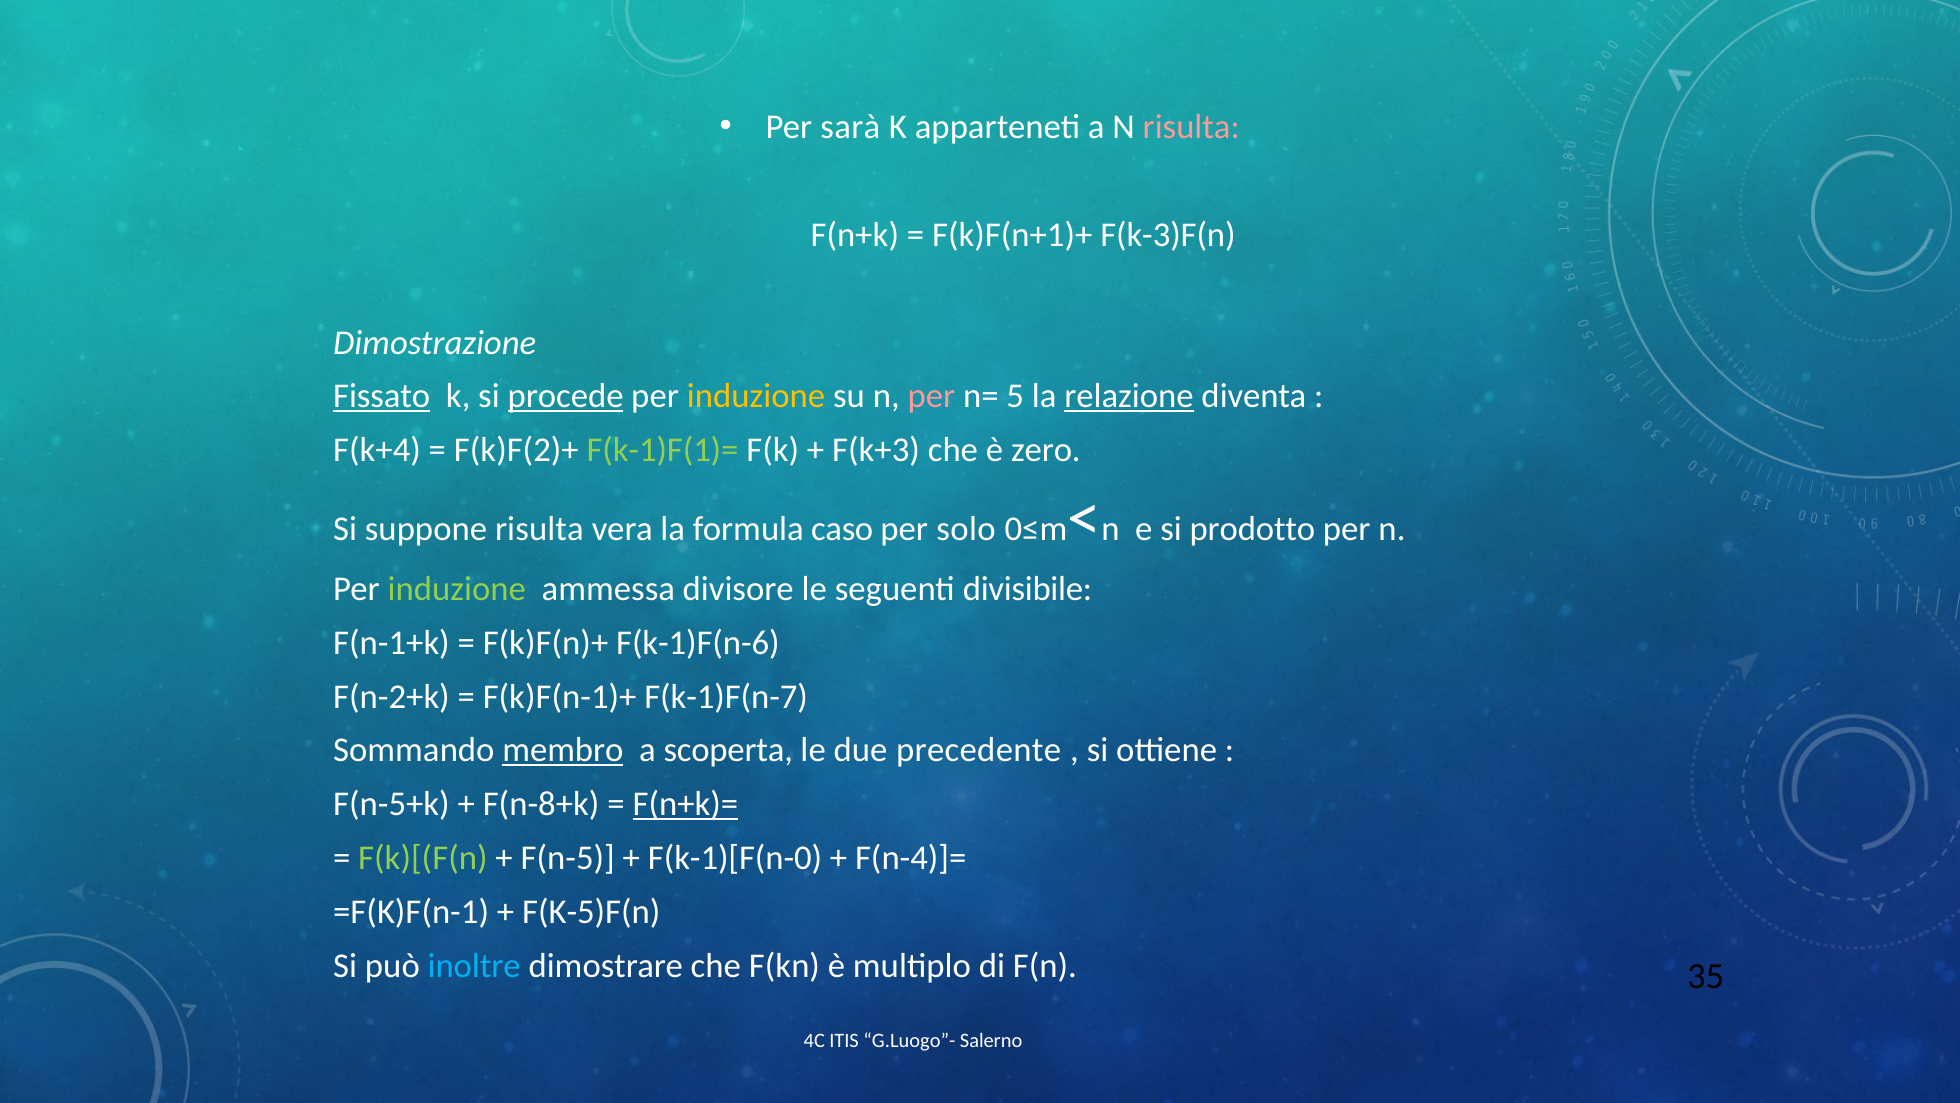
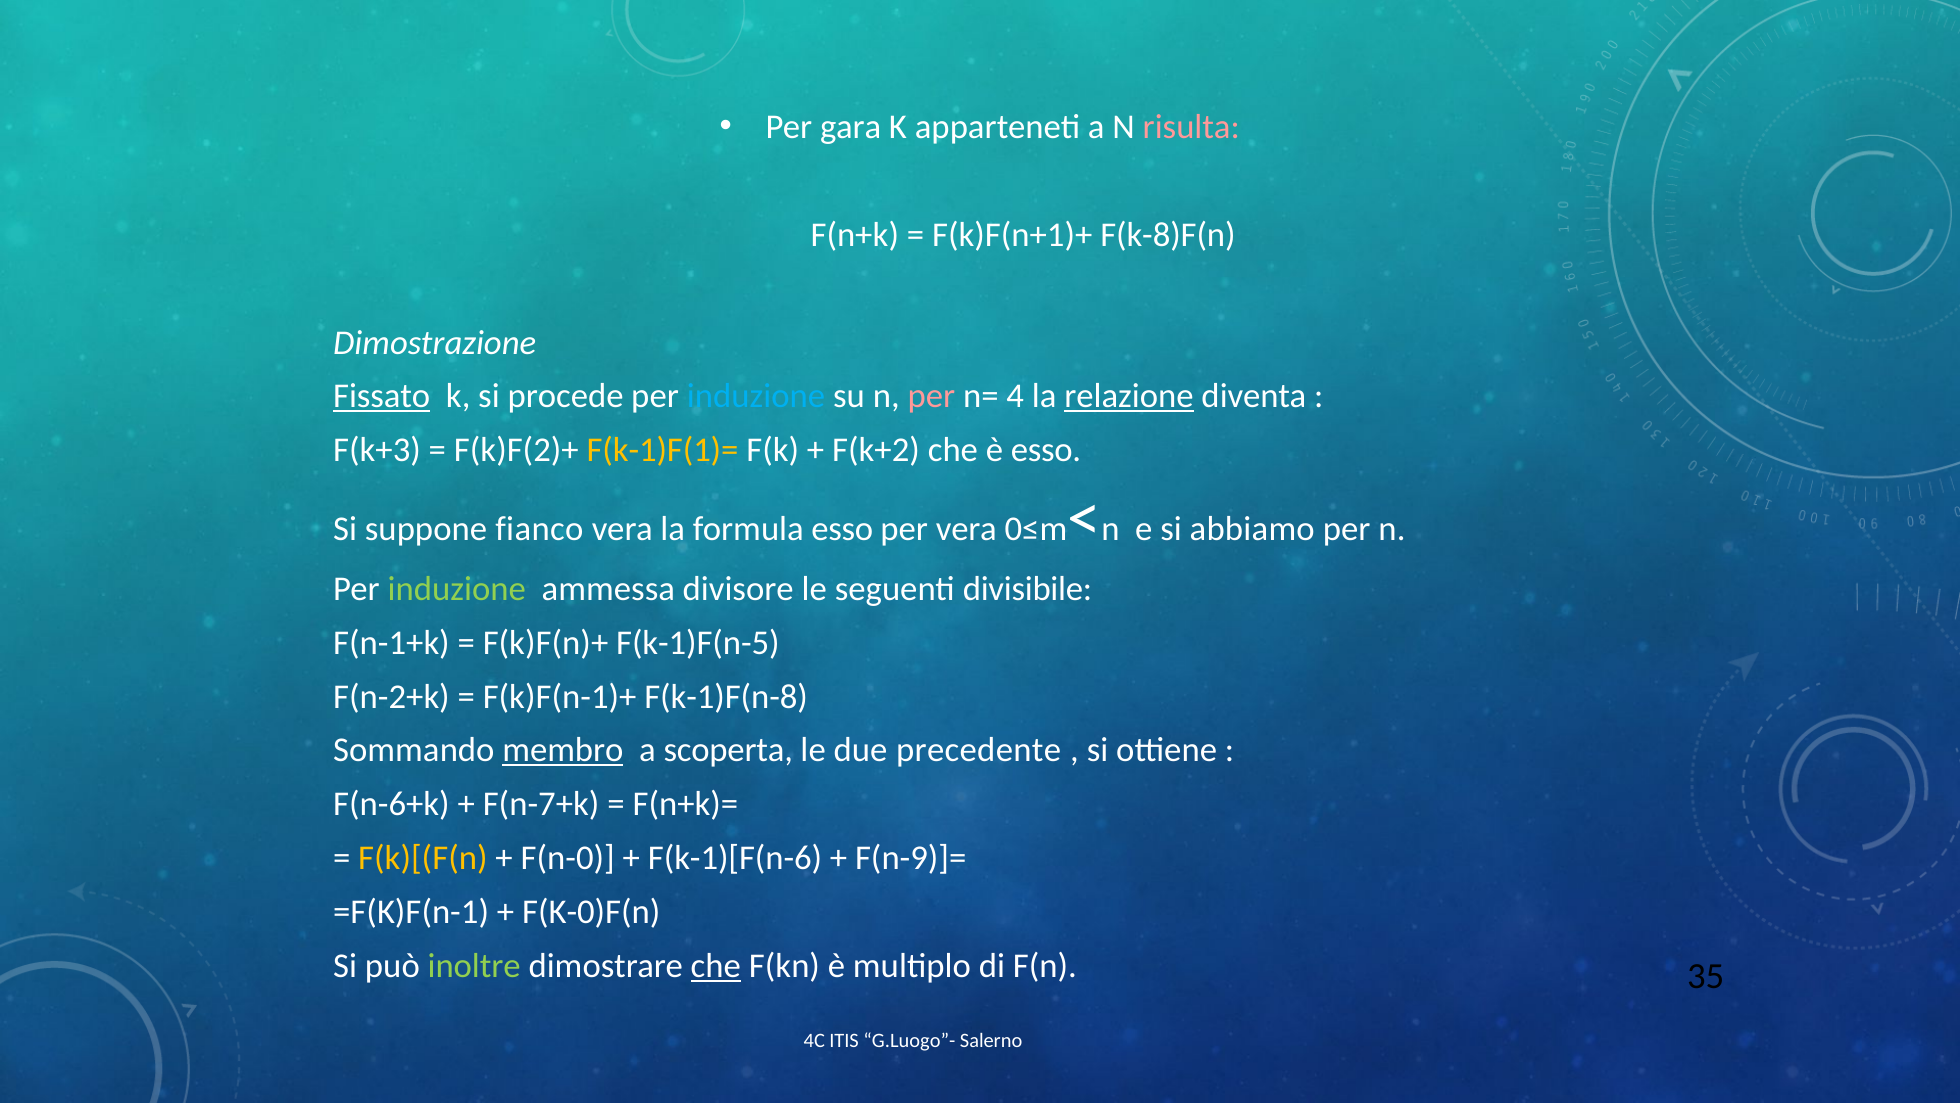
sarà: sarà -> gara (851, 127)
F(k-3)F(n: F(k-3)F(n -> F(k-8)F(n (1168, 235)
procede underline: present -> none (566, 396)
induzione colour: yellow -> light blue (756, 396)
5: 5 -> 4 (1015, 396)
F(k+4: F(k+4 -> F(k+3 (377, 450)
F(k-1)F(1)= colour: light green -> yellow (663, 450)
F(k+3: F(k+3 -> F(k+2 (876, 450)
è zero: zero -> esso (1046, 450)
suppone risulta: risulta -> fianco (539, 529)
formula caso: caso -> esso (842, 529)
per solo: solo -> vera (966, 529)
prodotto: prodotto -> abbiamo (1252, 529)
F(k-1)F(n-6: F(k-1)F(n-6 -> F(k-1)F(n-5 (698, 643)
F(k-1)F(n-7: F(k-1)F(n-7 -> F(k-1)F(n-8 (726, 696)
F(n-5+k: F(n-5+k -> F(n-6+k (391, 804)
F(n-8+k: F(n-8+k -> F(n-7+k (541, 804)
F(n+k)= underline: present -> none (685, 804)
F(k)[(F(n colour: light green -> yellow (423, 858)
F(n-5: F(n-5 -> F(n-0 (568, 858)
F(k-1)[F(n-0: F(k-1)[F(n-0 -> F(k-1)[F(n-6 (735, 858)
F(n-4)]=: F(n-4)]= -> F(n-9)]= (911, 858)
F(K-5)F(n: F(K-5)F(n -> F(K-0)F(n (591, 911)
inoltre colour: light blue -> light green (474, 965)
che underline: none -> present (716, 965)
